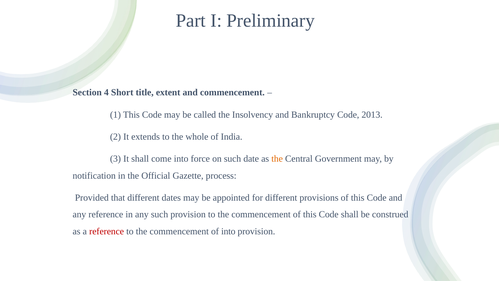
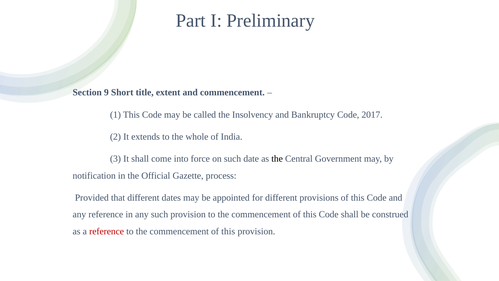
4: 4 -> 9 (106, 92)
2013: 2013 -> 2017 (372, 114)
the colour: orange -> black (277, 159)
into: into -> this (228, 231)
